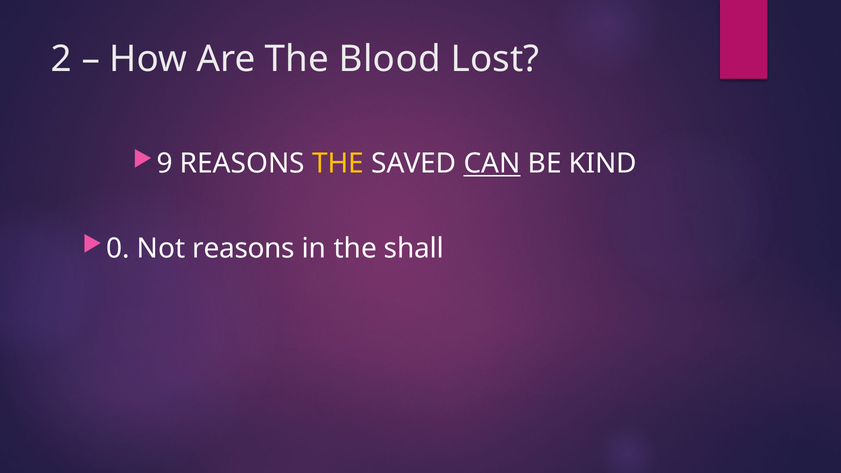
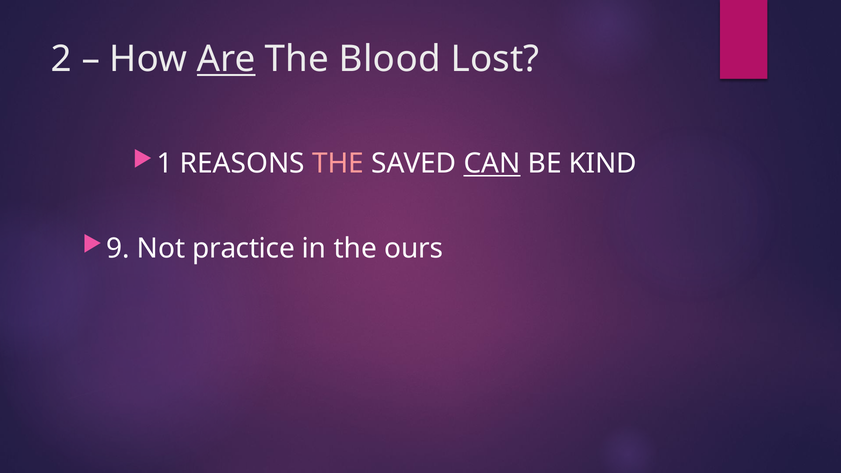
Are underline: none -> present (226, 59)
9: 9 -> 1 (165, 164)
THE colour: yellow -> pink (338, 164)
0: 0 -> 9 (118, 248)
Not reasons: reasons -> practice (244, 248)
shall: shall -> ours (414, 248)
